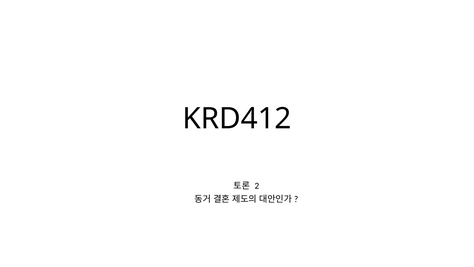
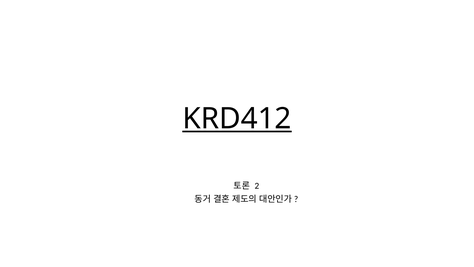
KRD412 underline: none -> present (237, 118)
